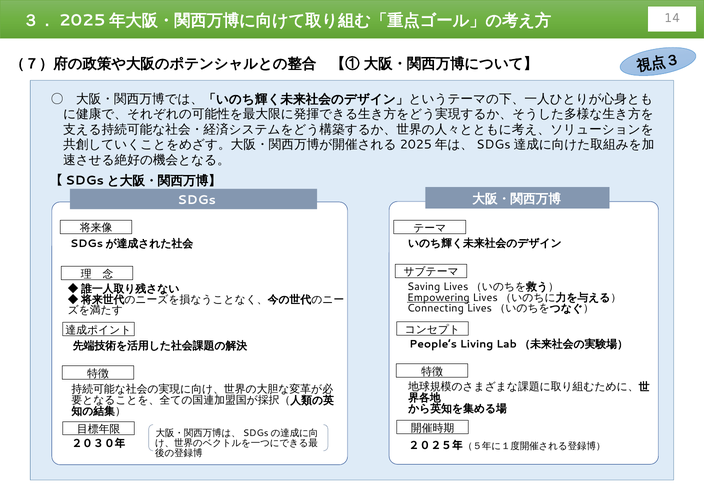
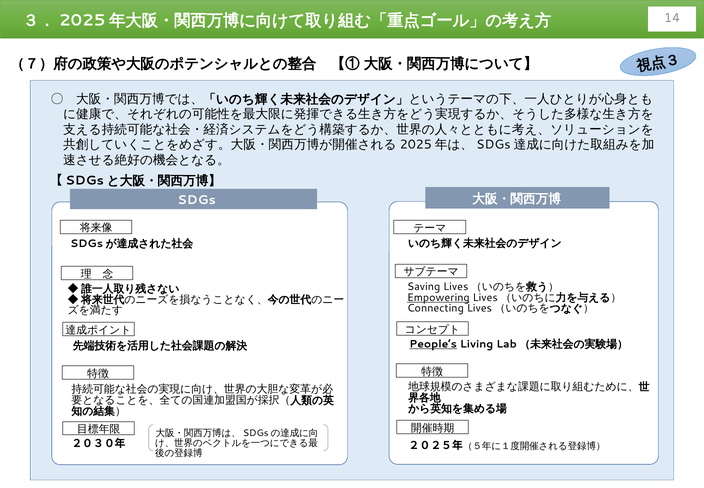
People’s underline: none -> present (433, 344)
